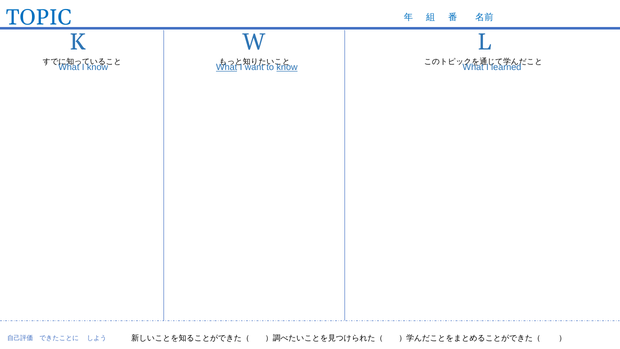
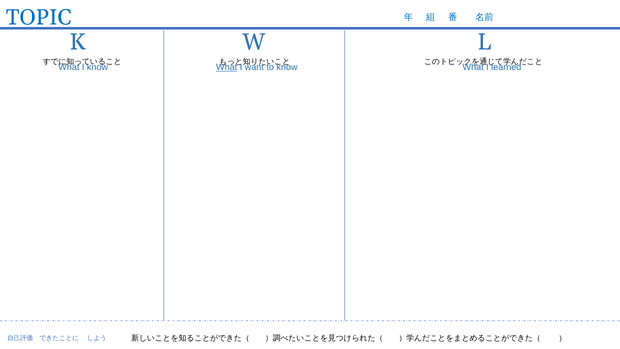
know underline: present -> none (287, 67)
